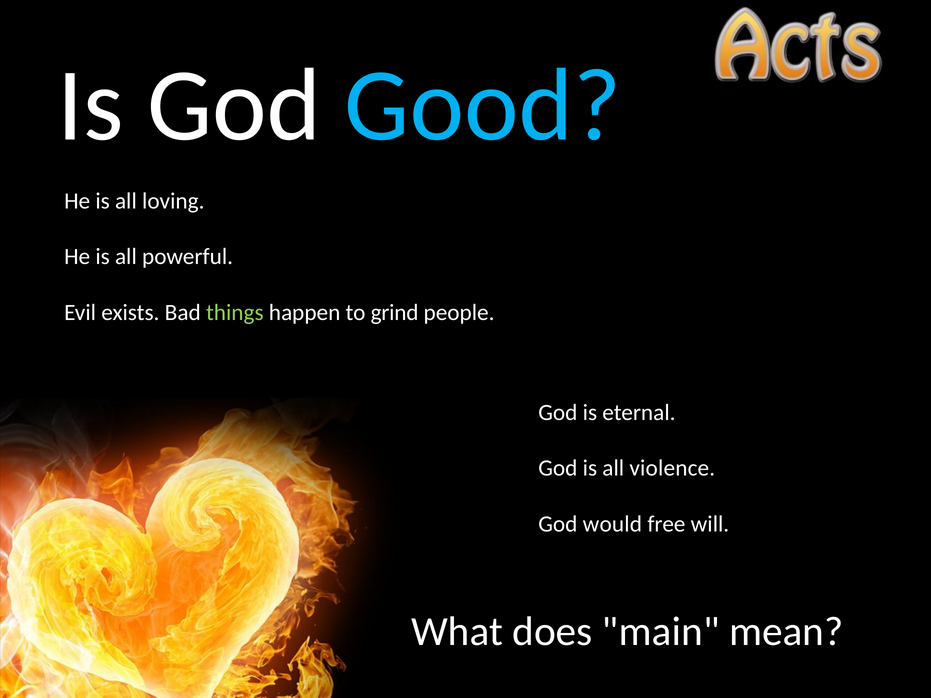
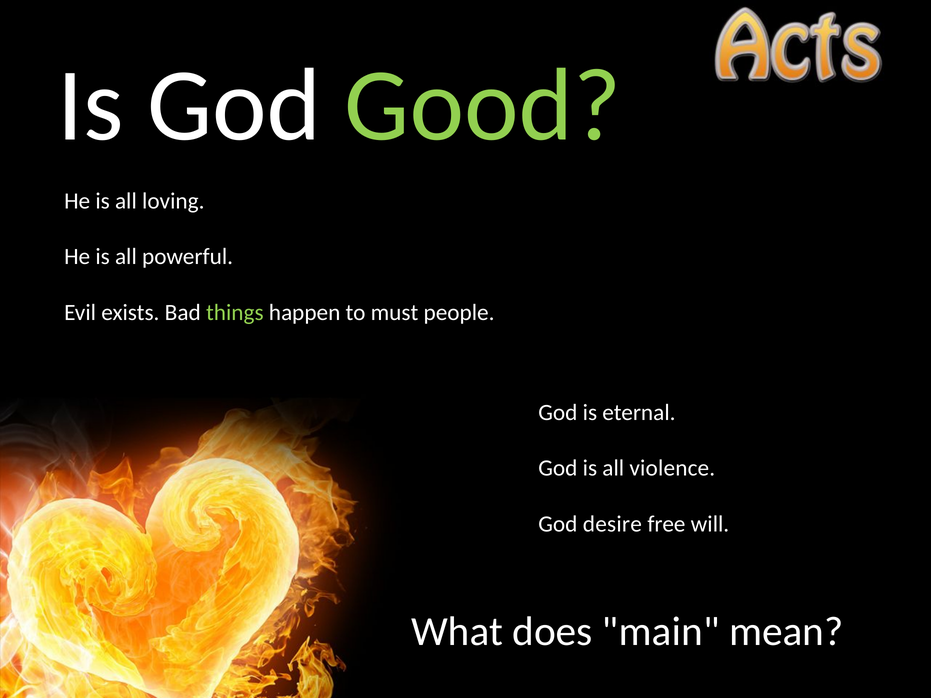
Good colour: light blue -> light green (483, 106)
grind: grind -> must (394, 313)
would: would -> desire (612, 524)
